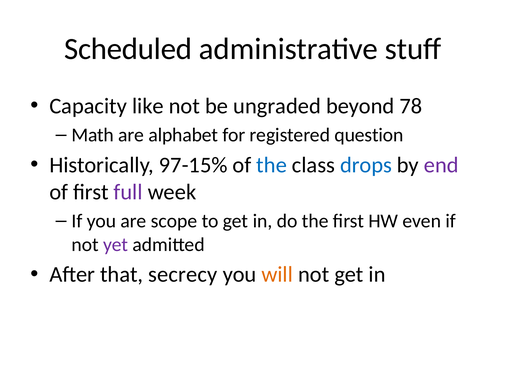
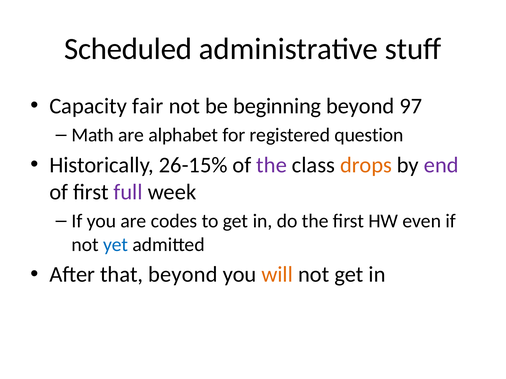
like: like -> fair (148, 106)
ungraded: ungraded -> beginning (277, 106)
78: 78 -> 97 (411, 106)
97-15%: 97-15% -> 26-15% (193, 165)
the colour: blue -> purple (272, 165)
drops colour: blue -> orange (366, 165)
scope: scope -> codes (174, 221)
yet colour: purple -> blue (116, 245)
that secrecy: secrecy -> beyond (183, 275)
